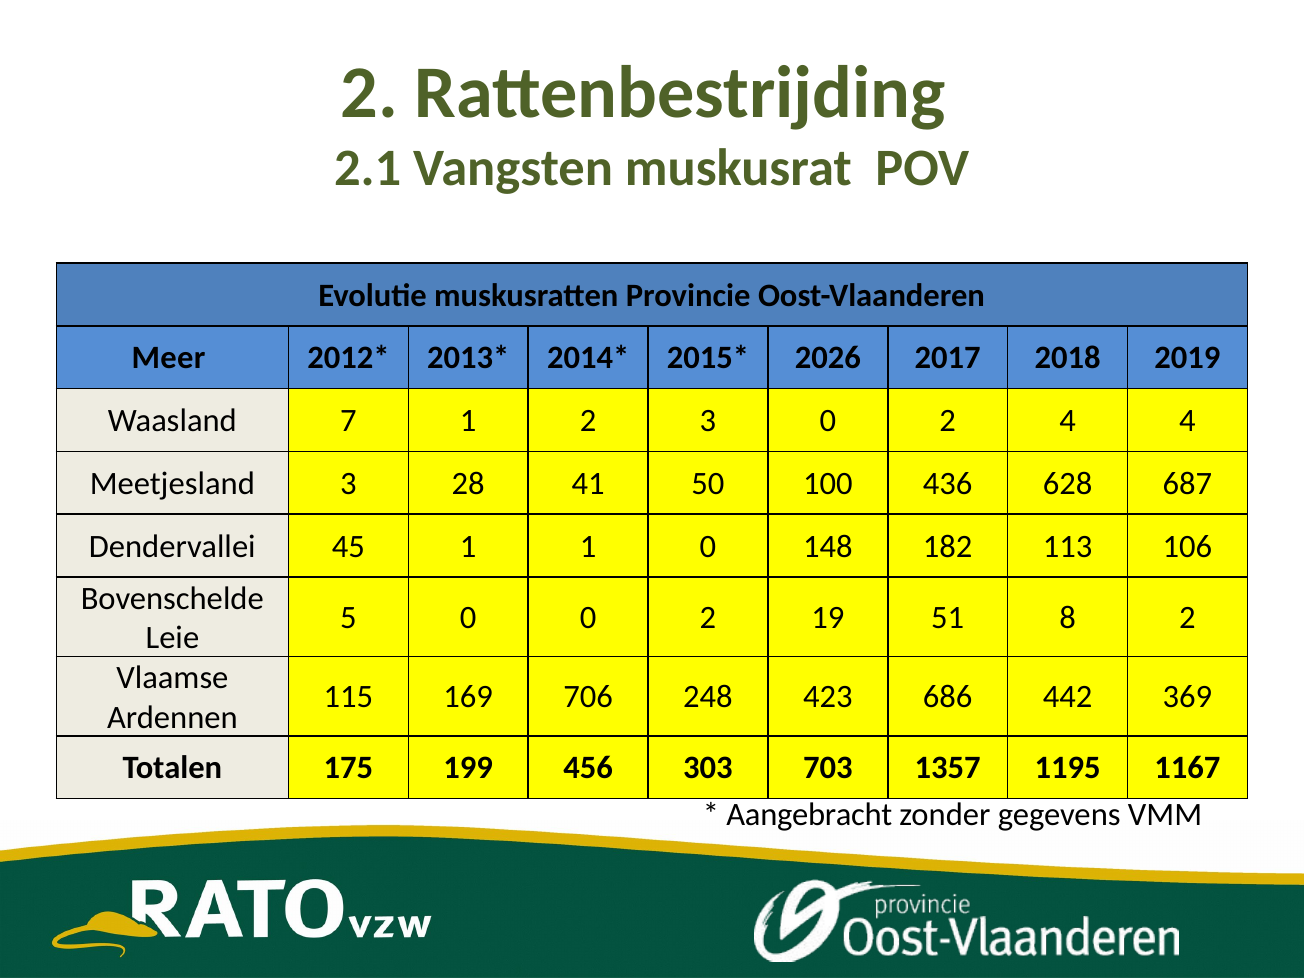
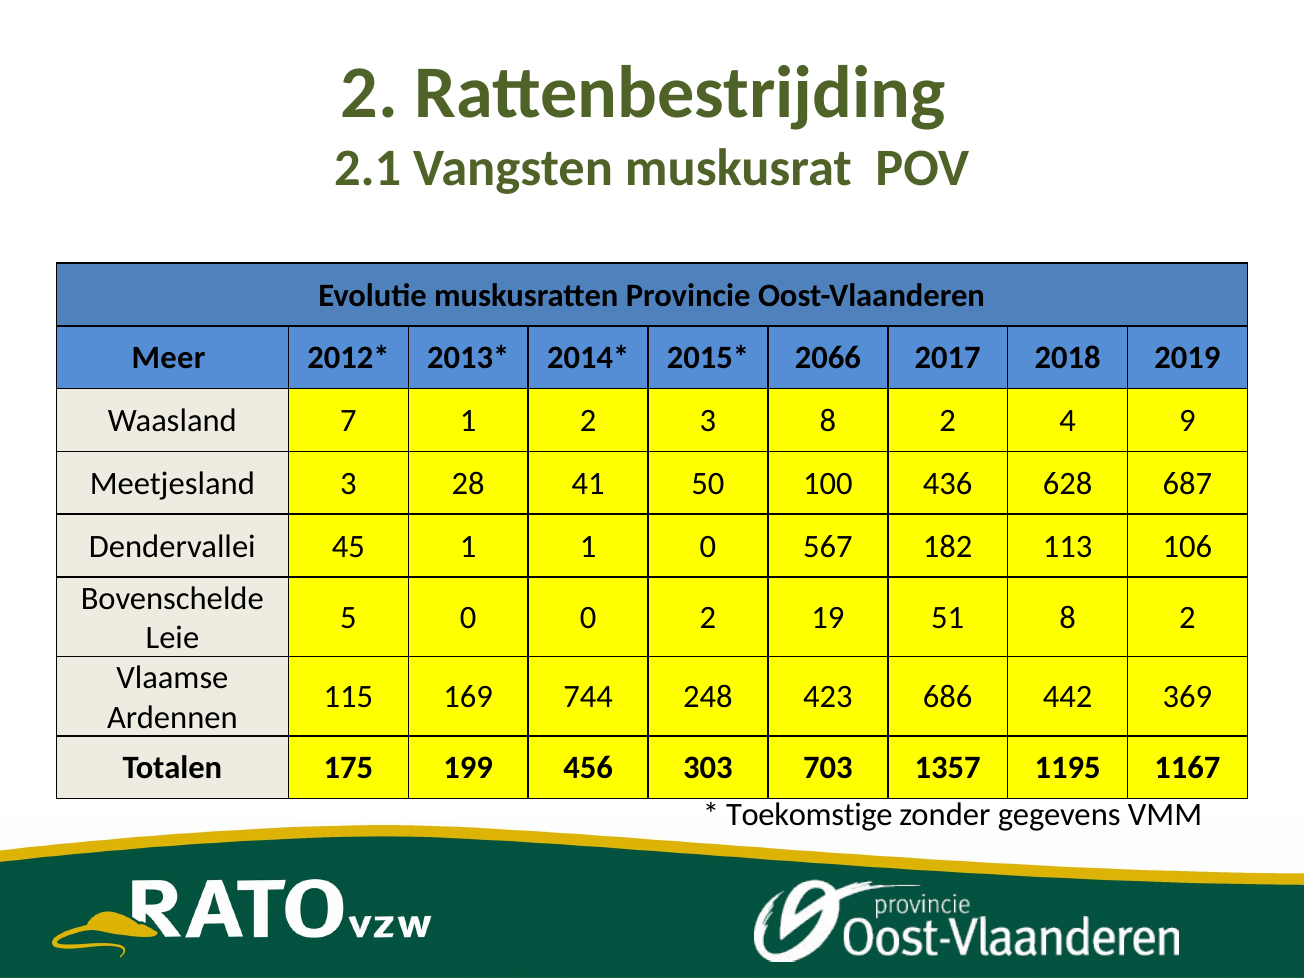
2026: 2026 -> 2066 (828, 358)
3 0: 0 -> 8 (828, 421)
4 4: 4 -> 9 (1187, 421)
148: 148 -> 567 (828, 547)
706: 706 -> 744 (588, 697)
Aangebracht: Aangebracht -> Toekomstige (809, 815)
